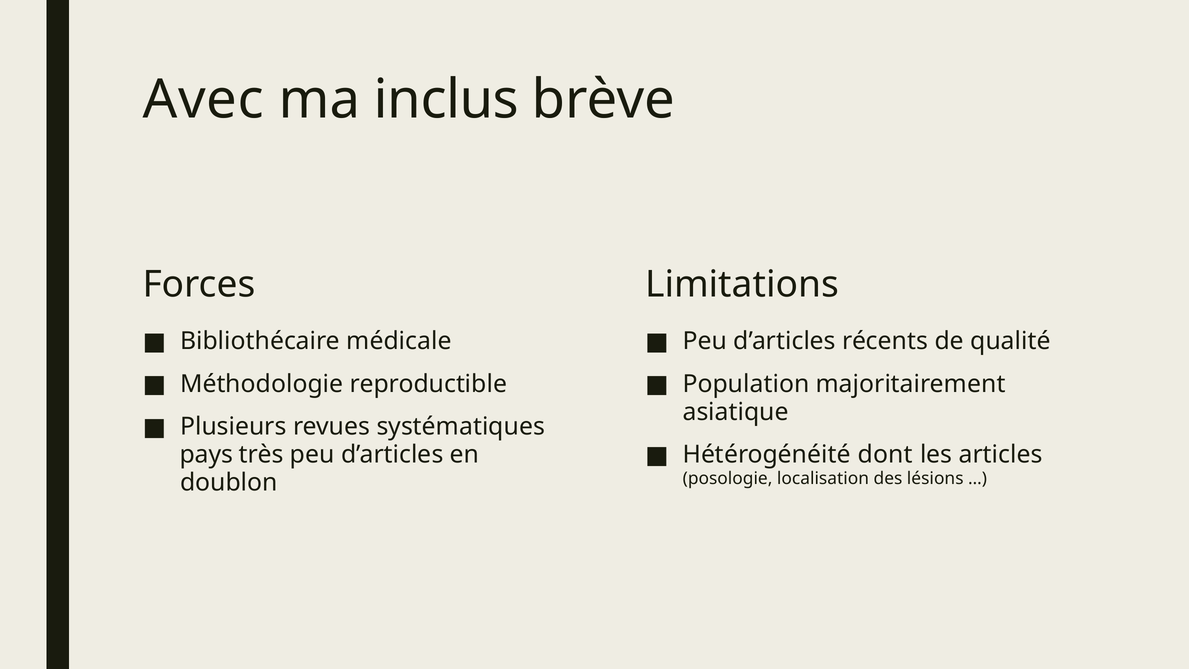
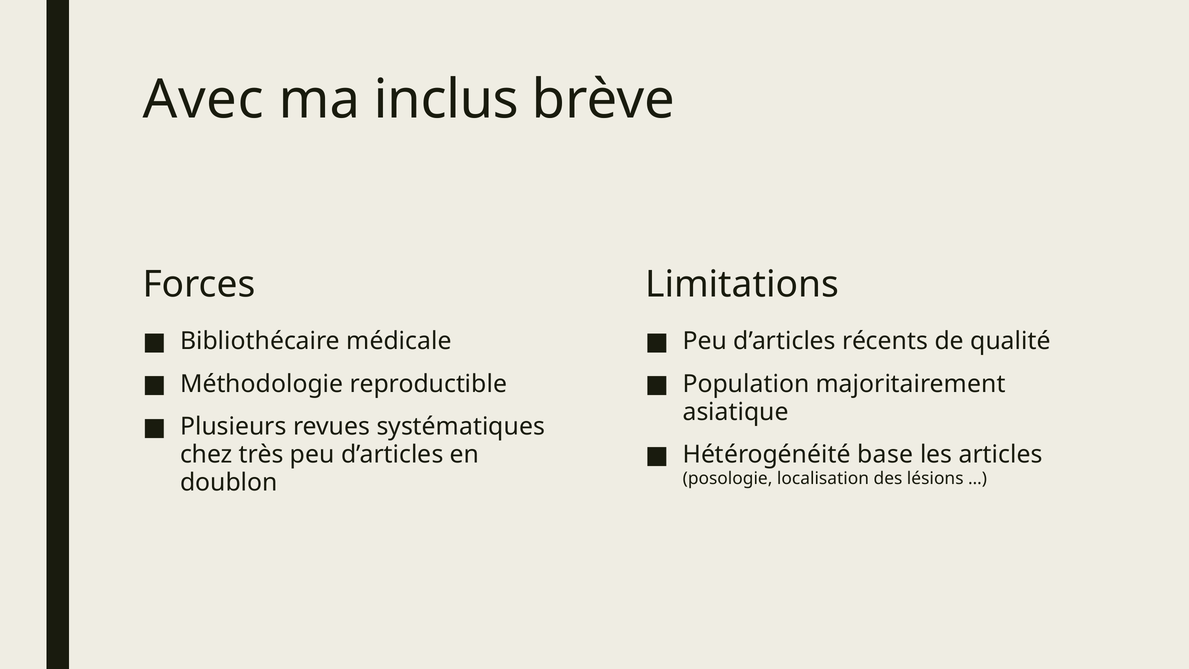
dont: dont -> base (885, 455)
pays: pays -> chez (206, 455)
